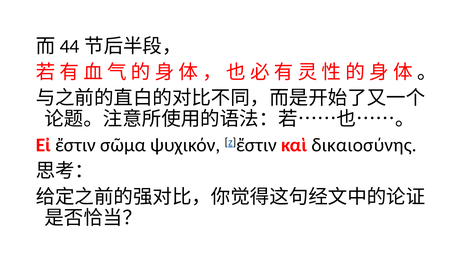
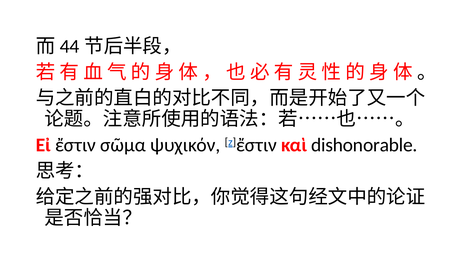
δικαιοσύνης: δικαιοσύνης -> dishonorable (364, 145)
